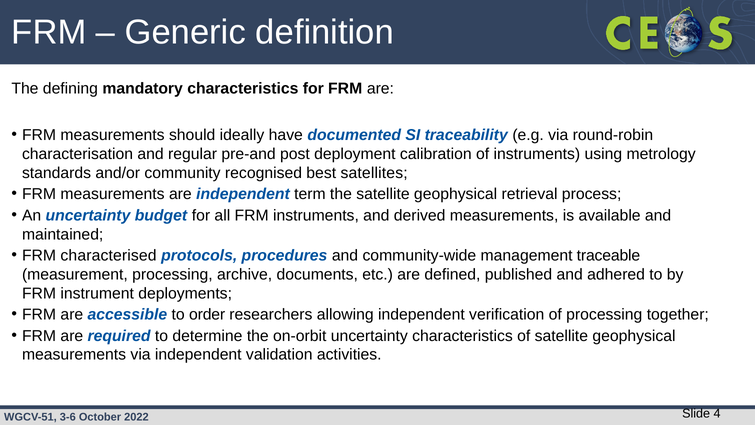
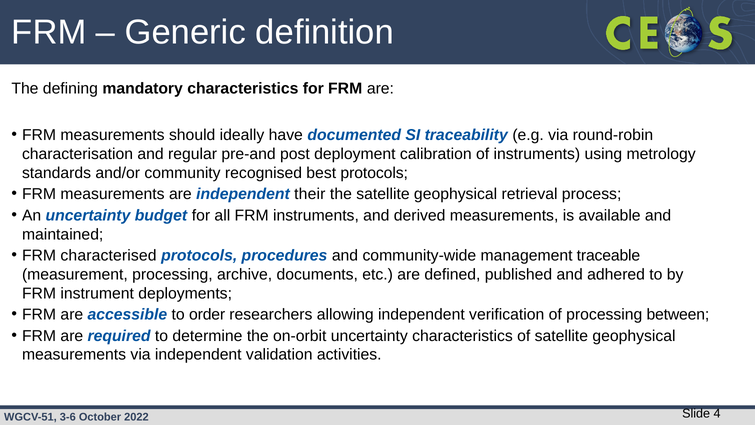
best satellites: satellites -> protocols (374, 173)
term: term -> their (310, 194)
together: together -> between (678, 314)
